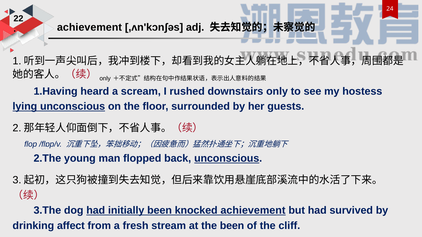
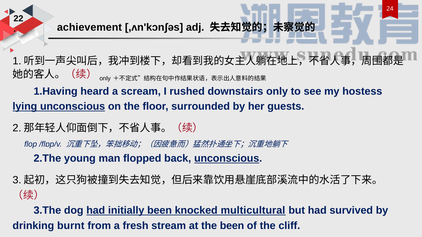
knocked achievement: achievement -> multicultural (253, 211)
affect: affect -> burnt (71, 226)
